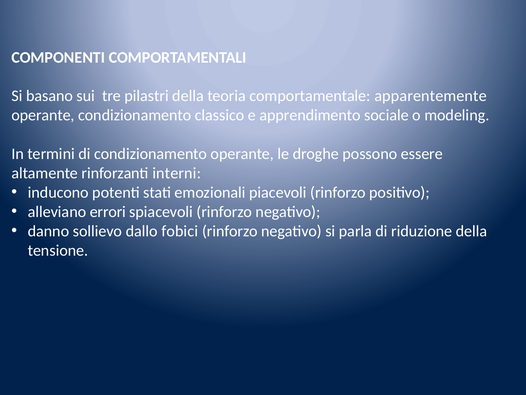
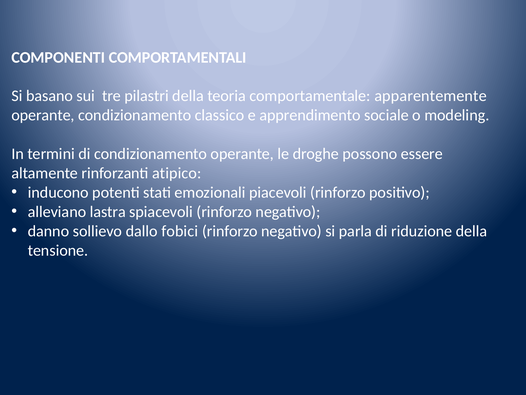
interni: interni -> atipico (177, 173)
errori: errori -> lastra (108, 212)
